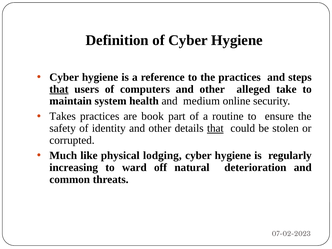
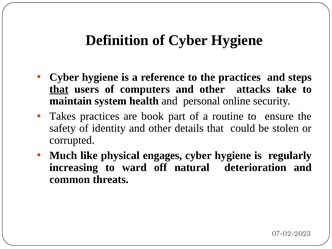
alleged: alleged -> attacks (253, 89)
medium: medium -> personal (202, 101)
that underline: present -> none (215, 128)
lodging: lodging -> engages (162, 155)
